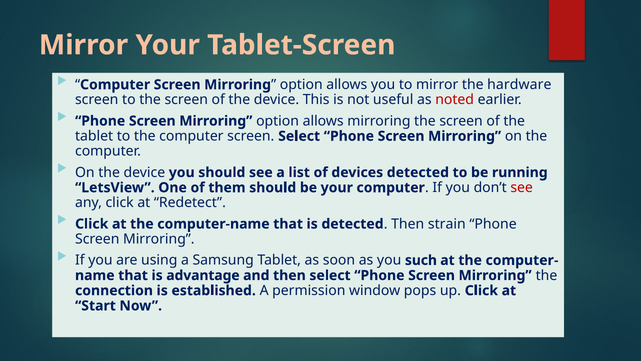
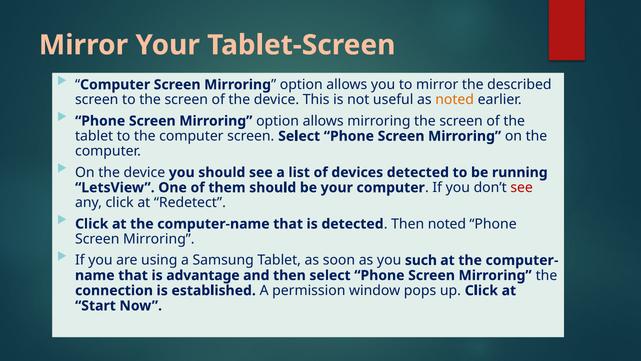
hardware: hardware -> described (519, 85)
noted colour: red -> orange (455, 100)
Then strain: strain -> noted (447, 224)
